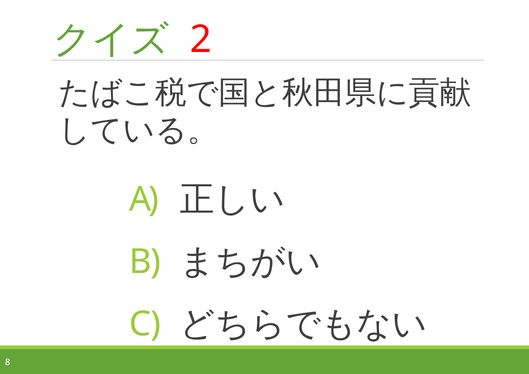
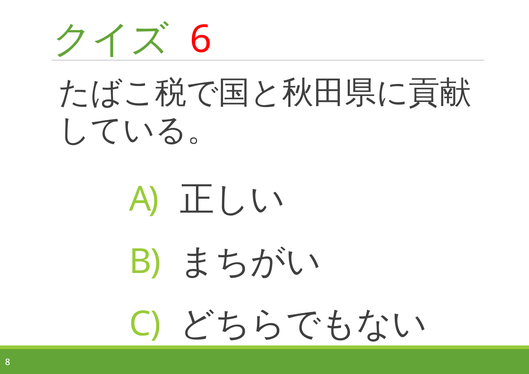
2: 2 -> 6 (201, 40)
